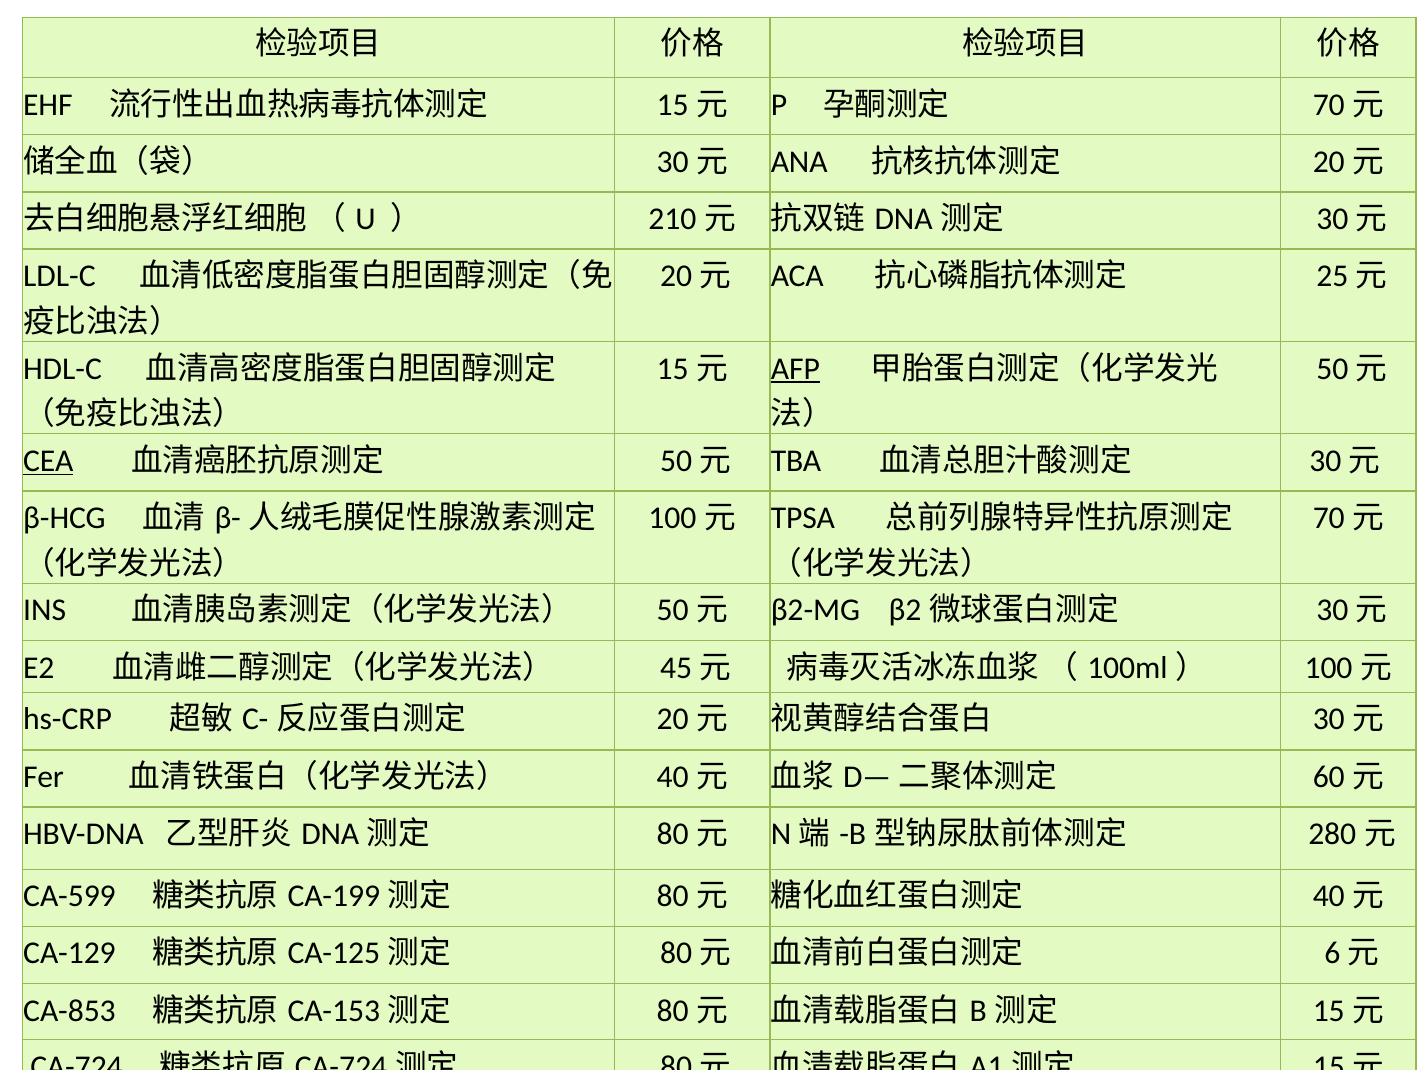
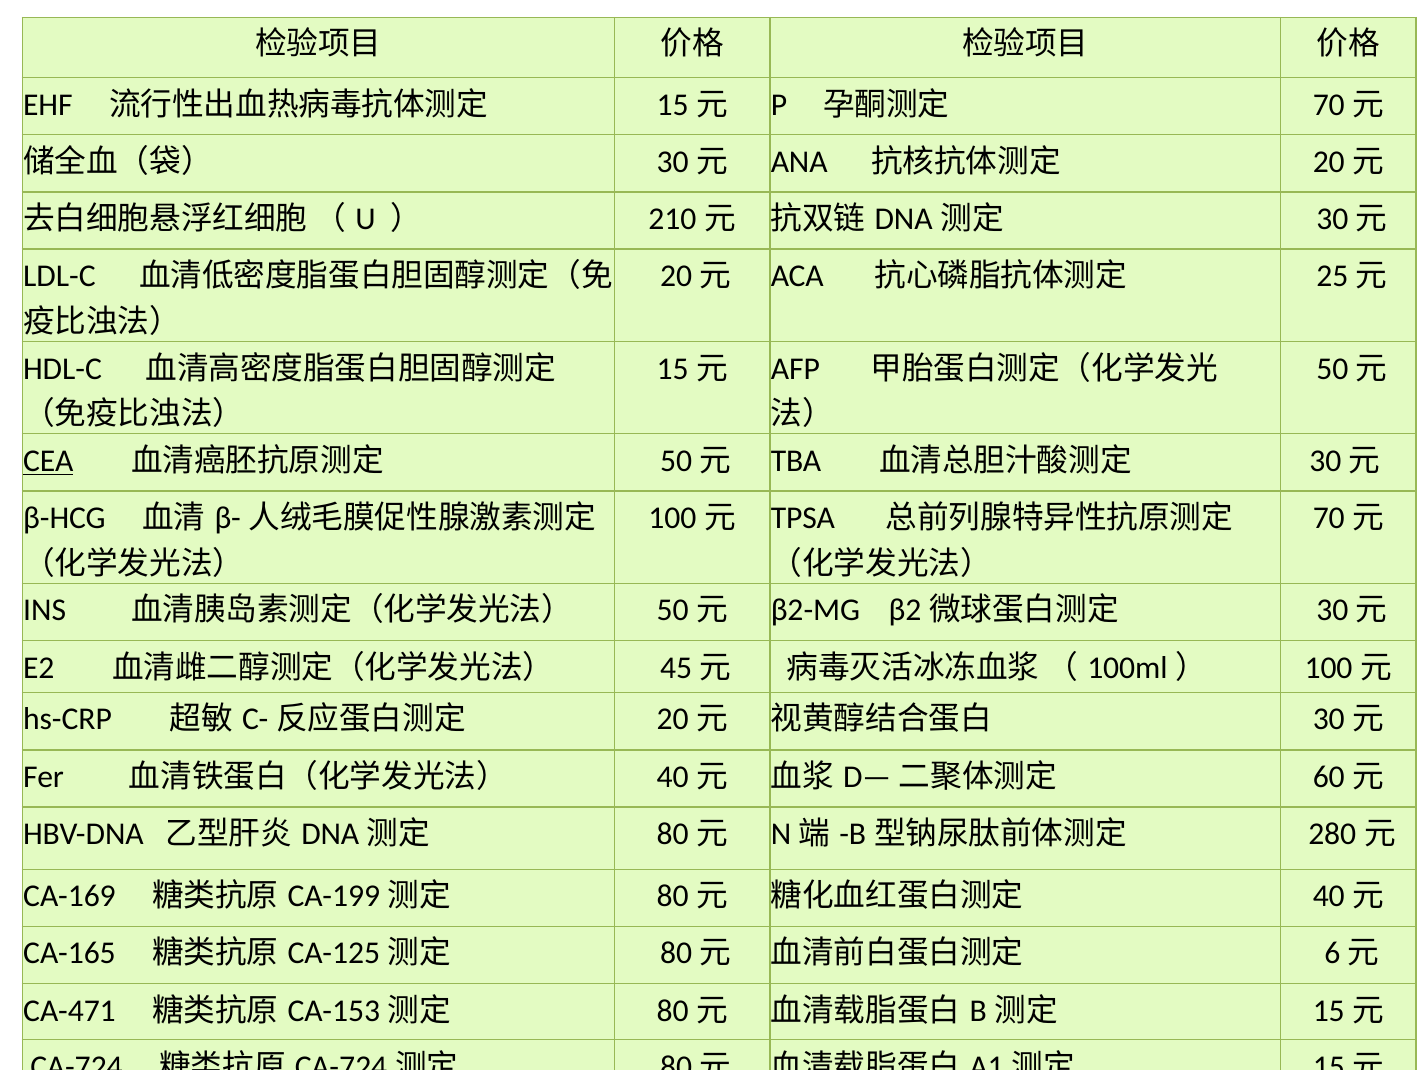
AFP underline: present -> none (795, 368)
CA-599: CA-599 -> CA-169 (69, 896)
CA-129: CA-129 -> CA-165 (69, 953)
CA-853: CA-853 -> CA-471 (69, 1010)
